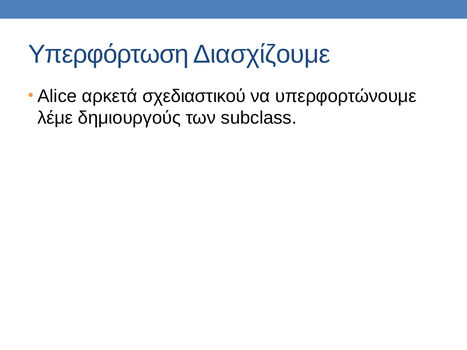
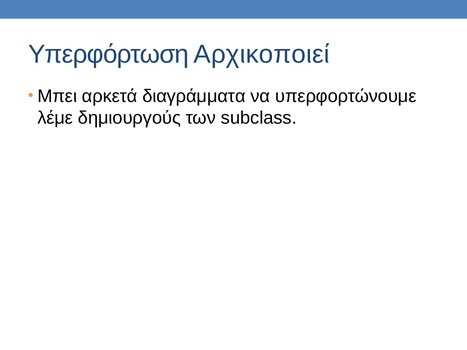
Διασχίζουμε: Διασχίζουμε -> Αρχικοποιεί (262, 54)
Alice: Alice -> Μπει (57, 96)
σχεδιαστικού: σχεδιαστικού -> διαγράμματα (194, 96)
